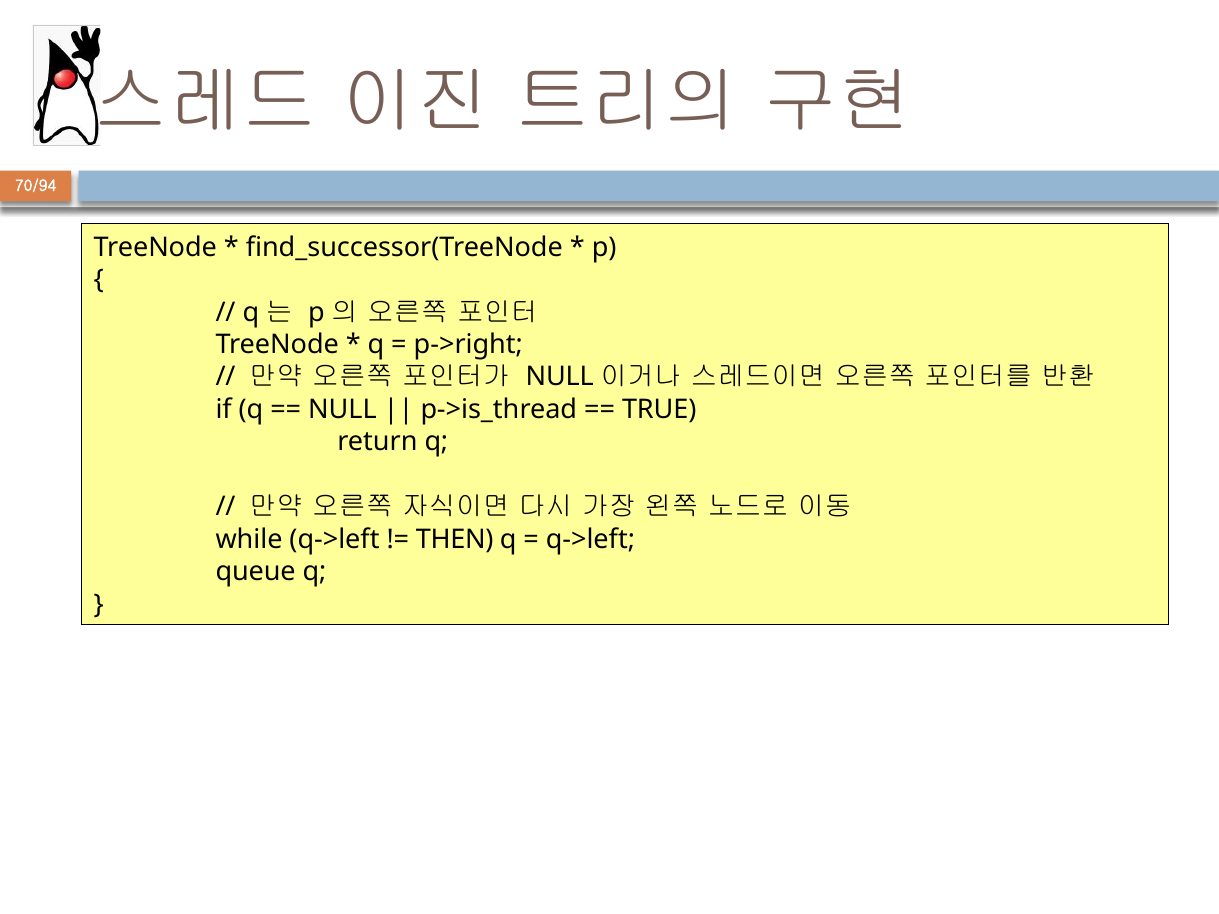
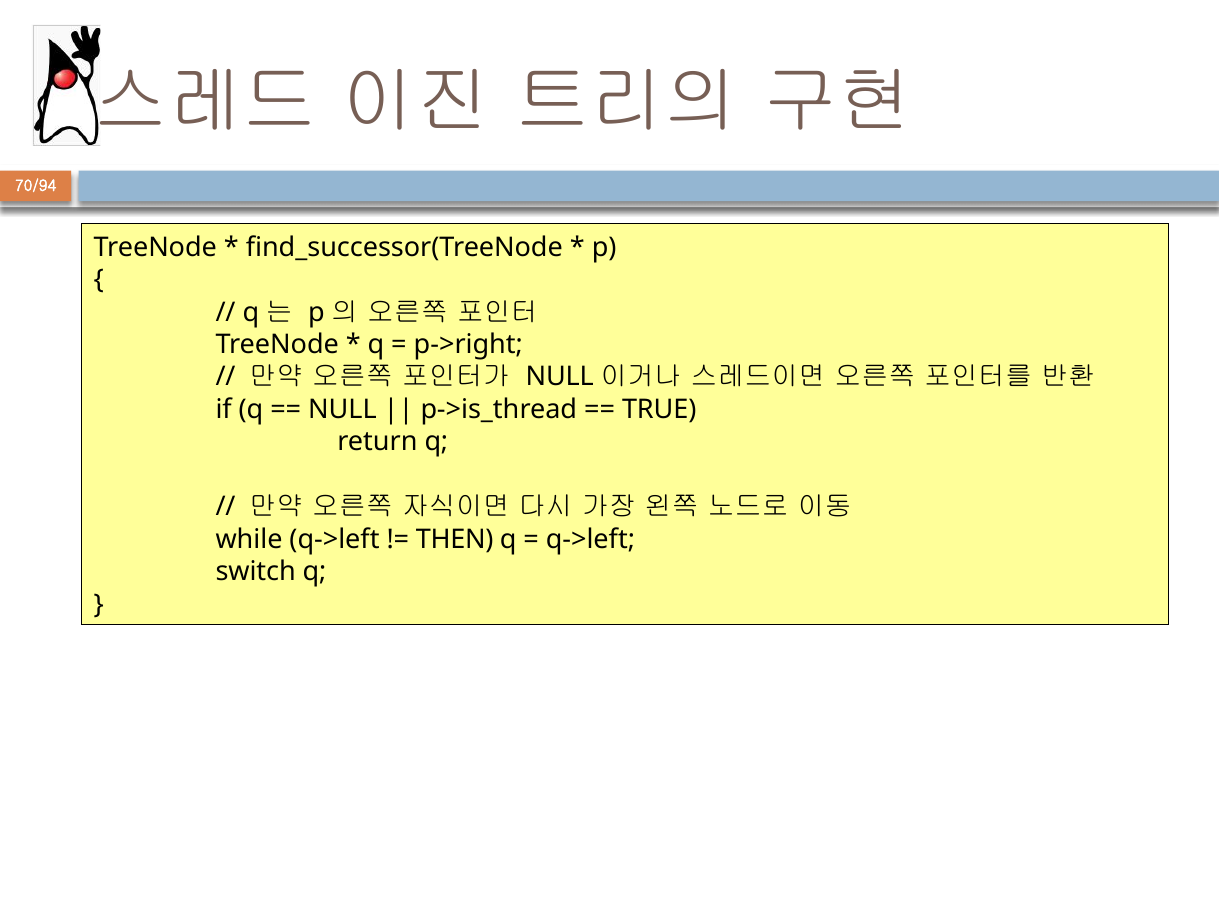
queue: queue -> switch (256, 572)
